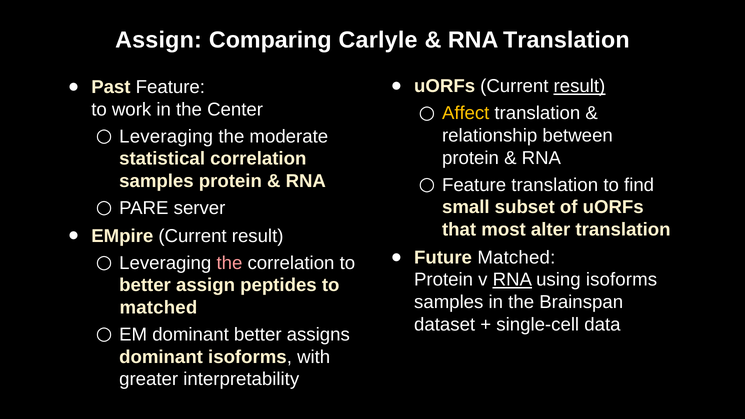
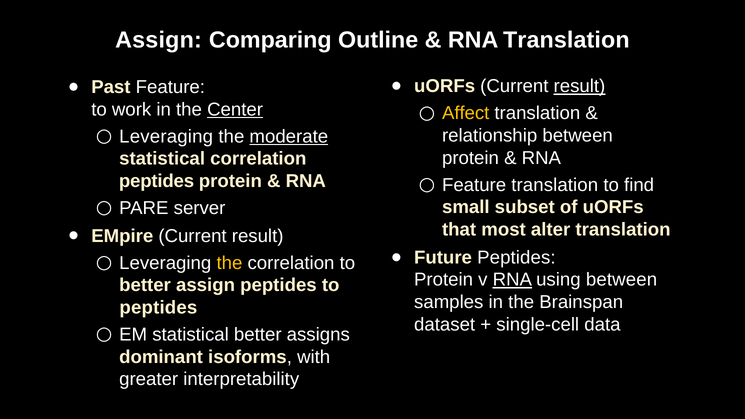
Carlyle: Carlyle -> Outline (378, 40)
Center underline: none -> present (235, 109)
moderate underline: none -> present (289, 136)
samples: samples -> peptides (157, 181)
Future Matched: Matched -> Peptides (516, 257)
the colour: pink -> yellow (229, 263)
using isoforms: isoforms -> between (622, 280)
matched: matched -> peptides (158, 308)
EM dominant: dominant -> statistical (191, 335)
